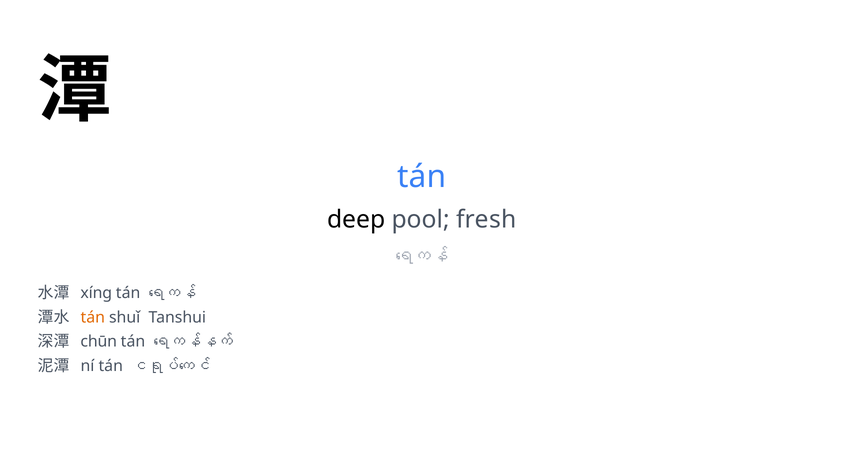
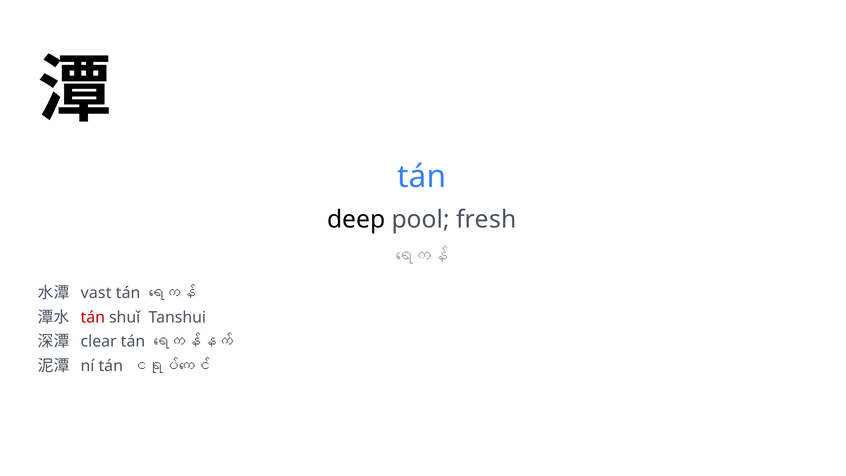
xíng: xíng -> vast (96, 293)
tán colour: orange -> red (93, 317)
chūn: chūn -> clear (99, 342)
